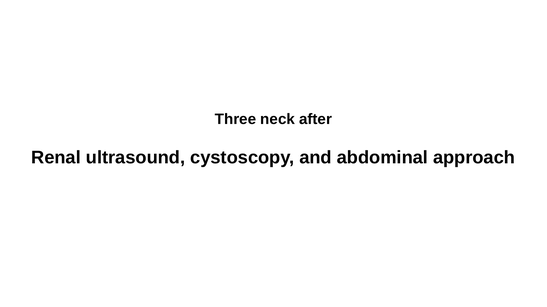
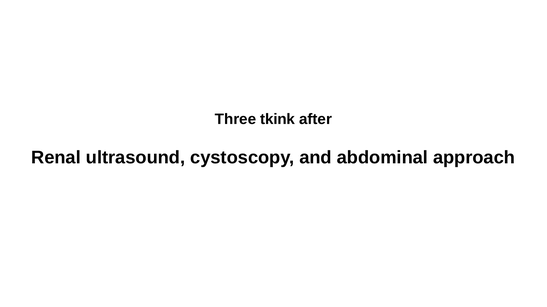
neck: neck -> tkink (278, 119)
